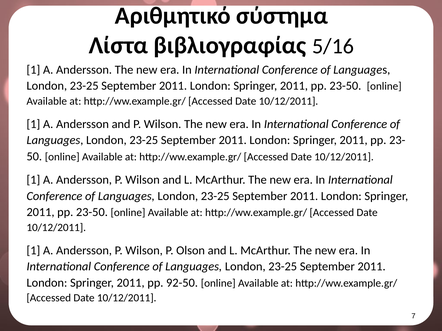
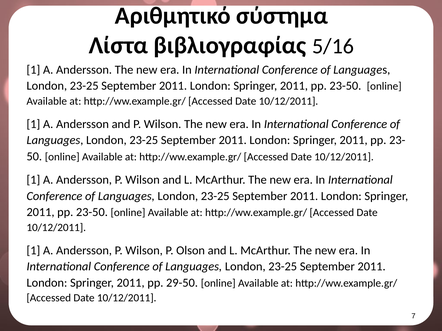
92-50: 92-50 -> 29-50 (182, 283)
